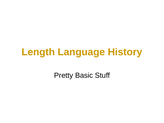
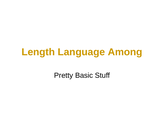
History: History -> Among (125, 52)
